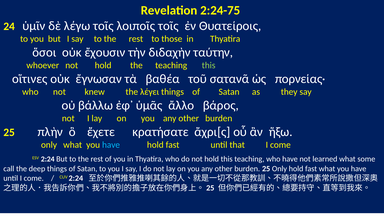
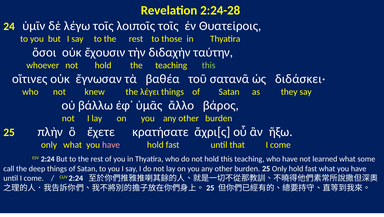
2:24-75: 2:24-75 -> 2:24-28 (220, 10)
πορνείας·: πορνείας· -> διδάσκει· (300, 79)
have colour: light blue -> pink (111, 145)
